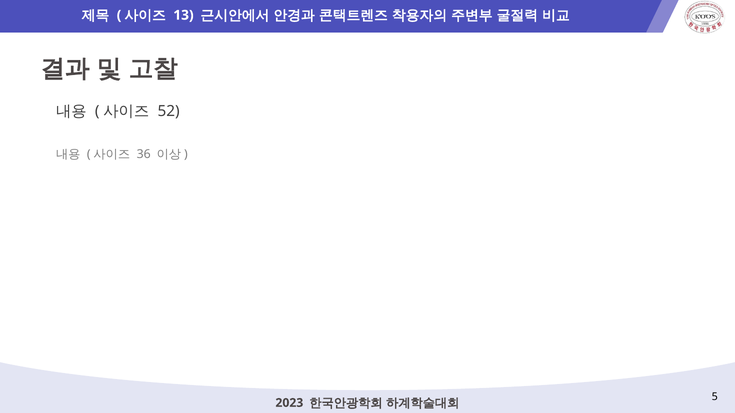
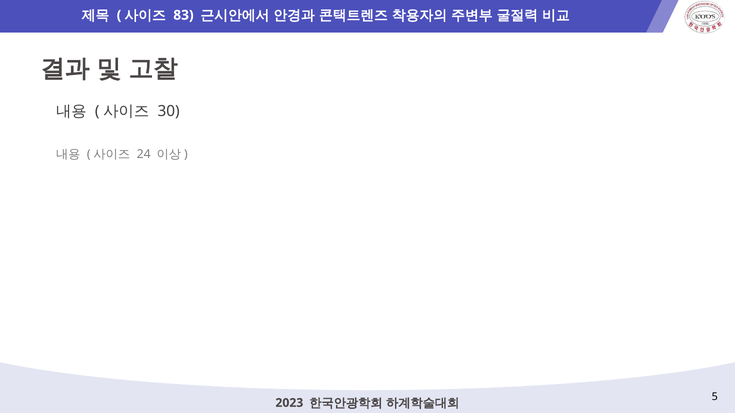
13: 13 -> 83 (183, 15)
52: 52 -> 30 (169, 111)
36: 36 -> 24 (144, 155)
